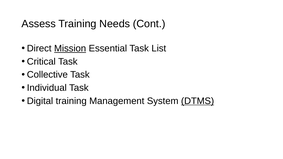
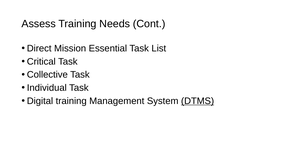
Mission underline: present -> none (70, 48)
